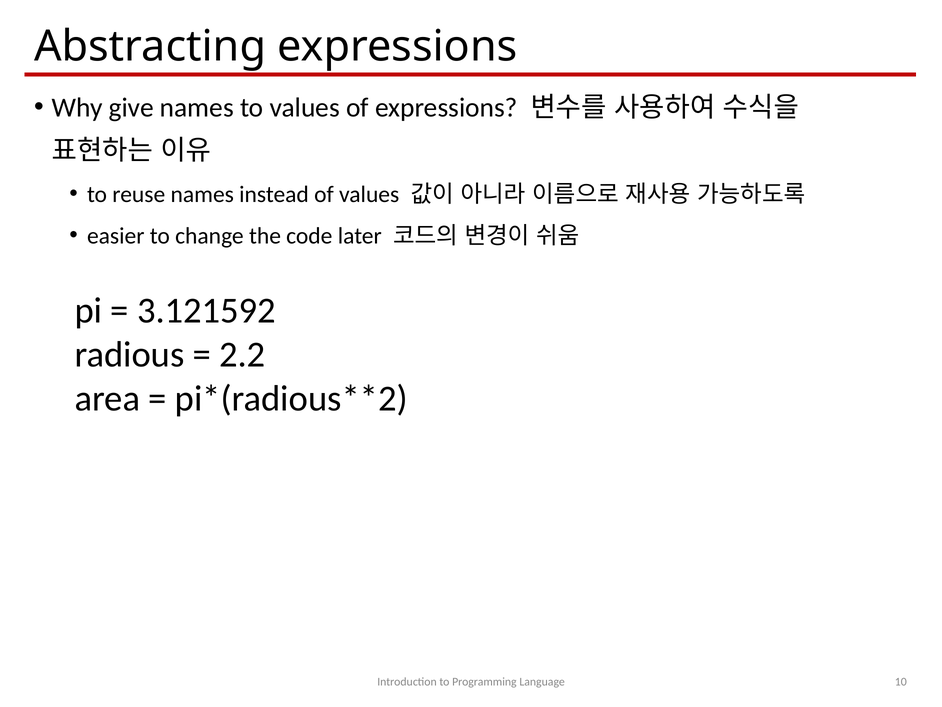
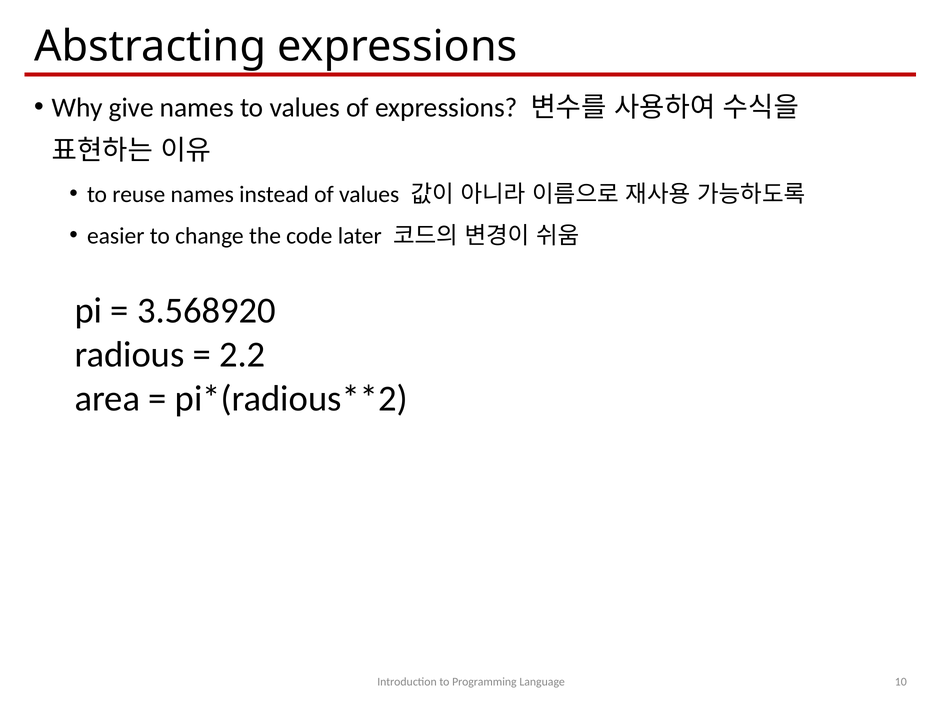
3.121592: 3.121592 -> 3.568920 (206, 310)
